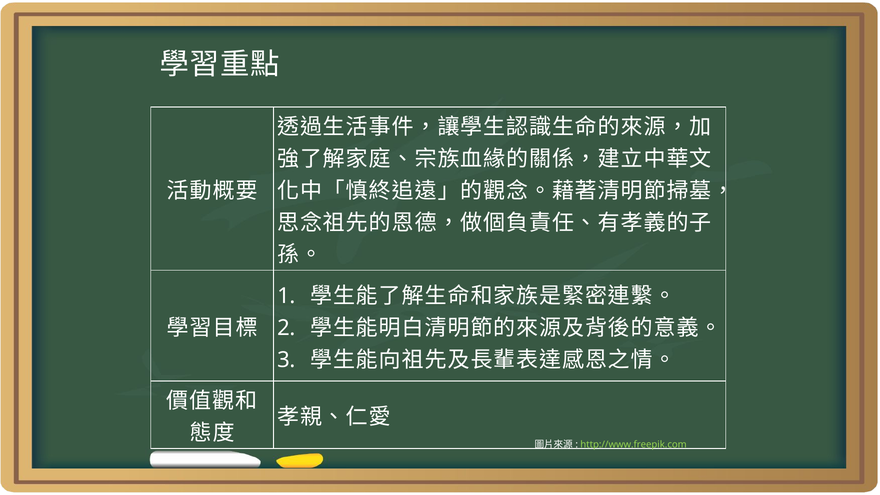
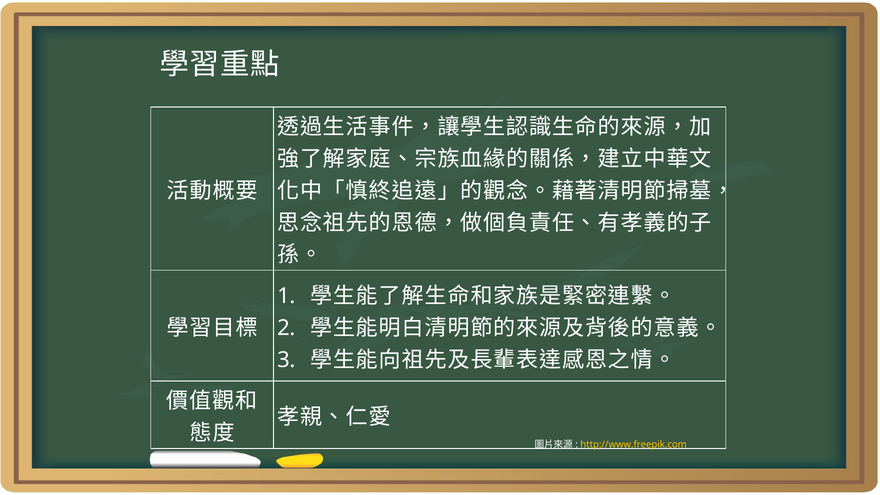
http://www.freepik.com colour: light green -> yellow (634, 445)
